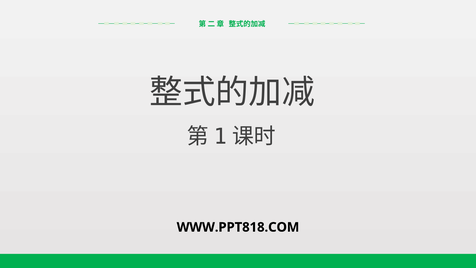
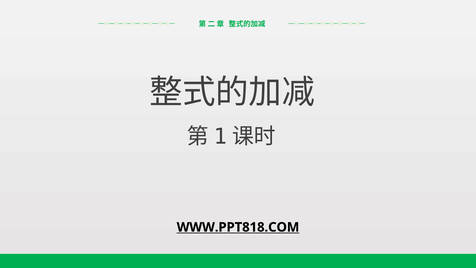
WWW.PPT818.COM underline: none -> present (238, 227)
